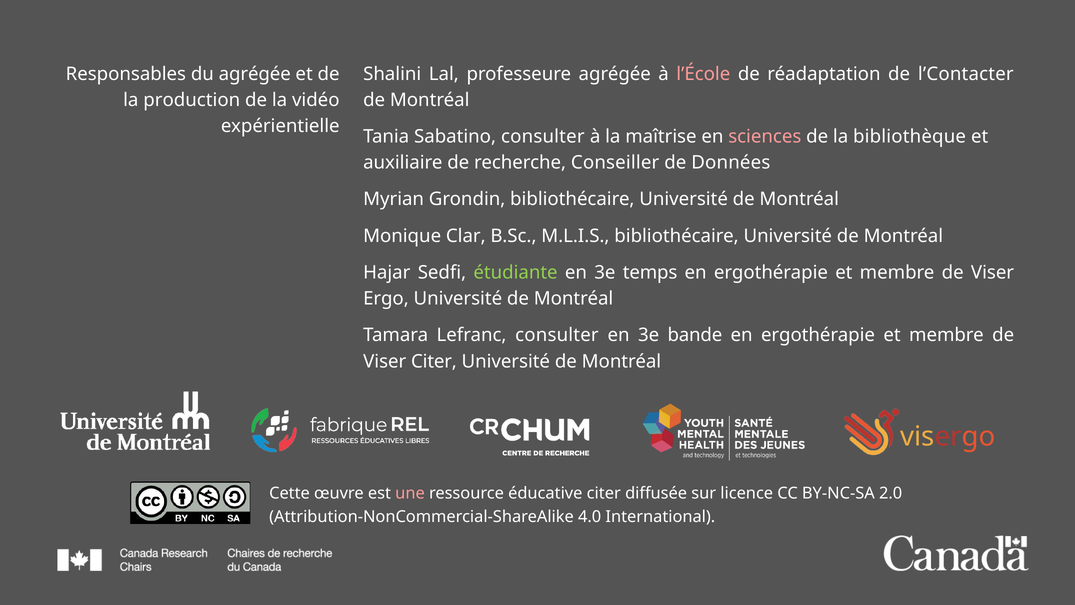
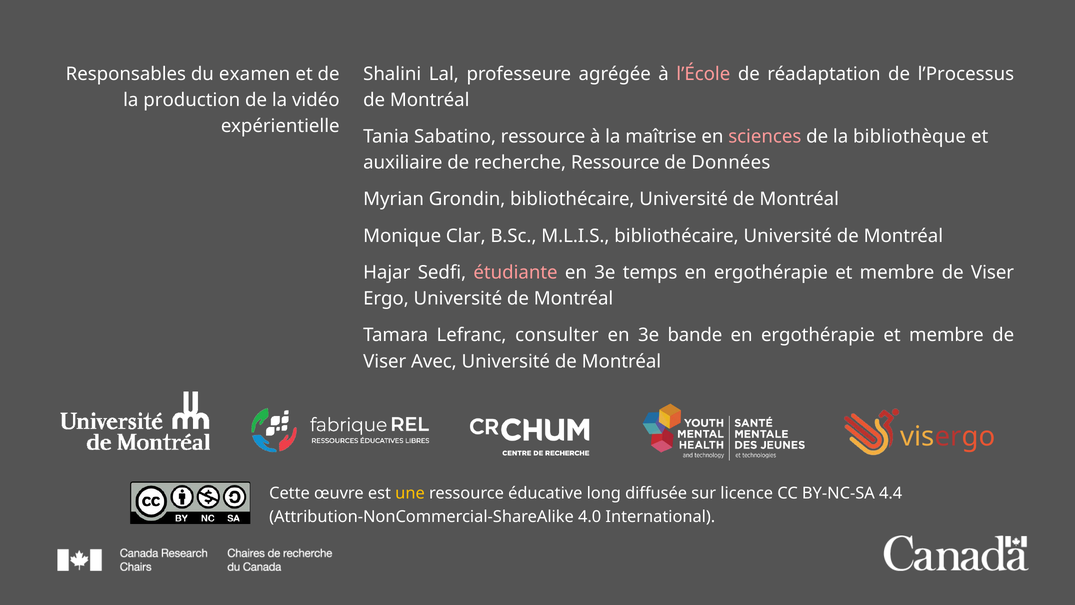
du agrégée: agrégée -> examen (255, 74)
l’Contacter: l’Contacter -> l’Processus (966, 74)
Sabatino consulter: consulter -> ressource (543, 137)
recherche Conseiller: Conseiller -> Ressource (615, 163)
étudiante colour: light green -> pink (516, 272)
Viser Citer: Citer -> Avec (434, 361)
une colour: pink -> yellow (410, 493)
éducative citer: citer -> long (604, 493)
2.0: 2.0 -> 4.4 (891, 493)
